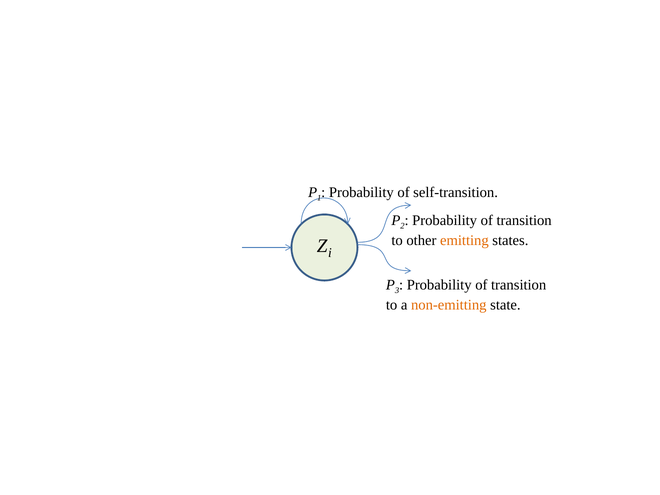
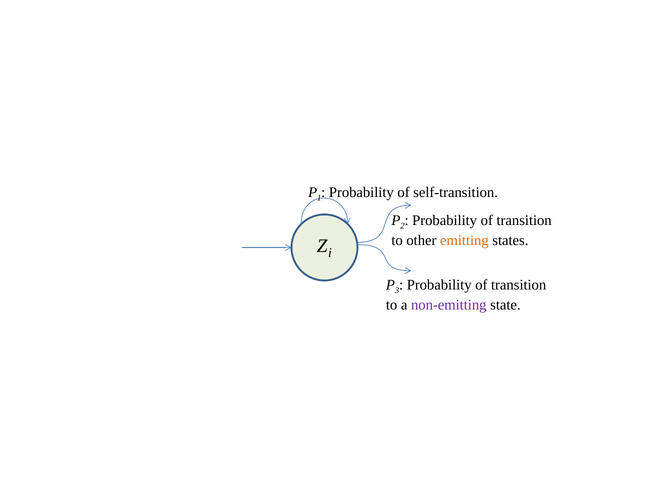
non-emitting colour: orange -> purple (449, 305)
